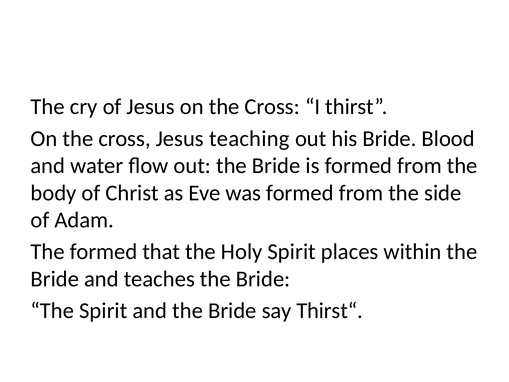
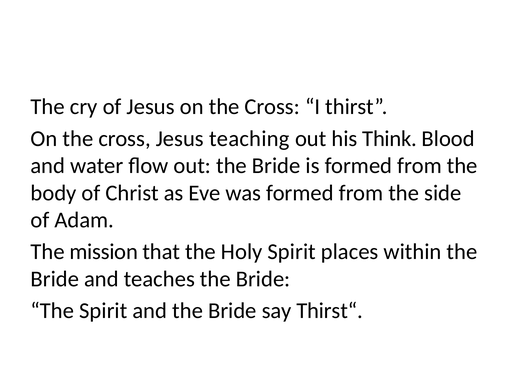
his Bride: Bride -> Think (390, 138)
The formed: formed -> mission (104, 252)
